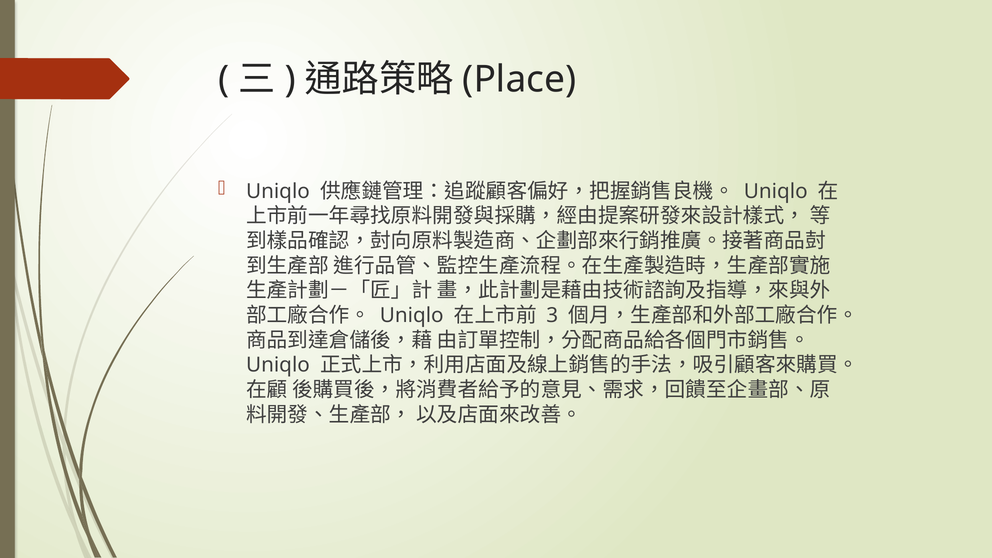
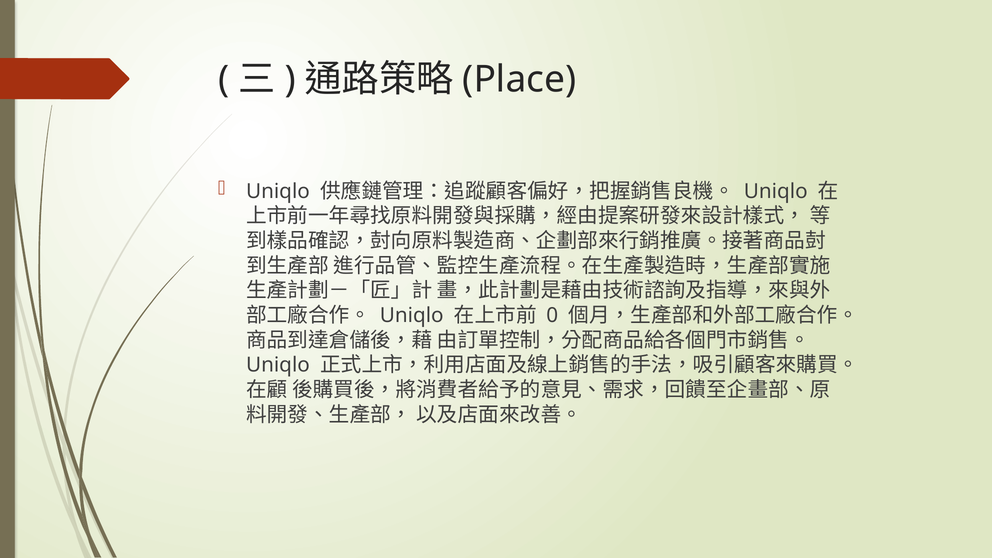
3: 3 -> 0 (552, 315)
